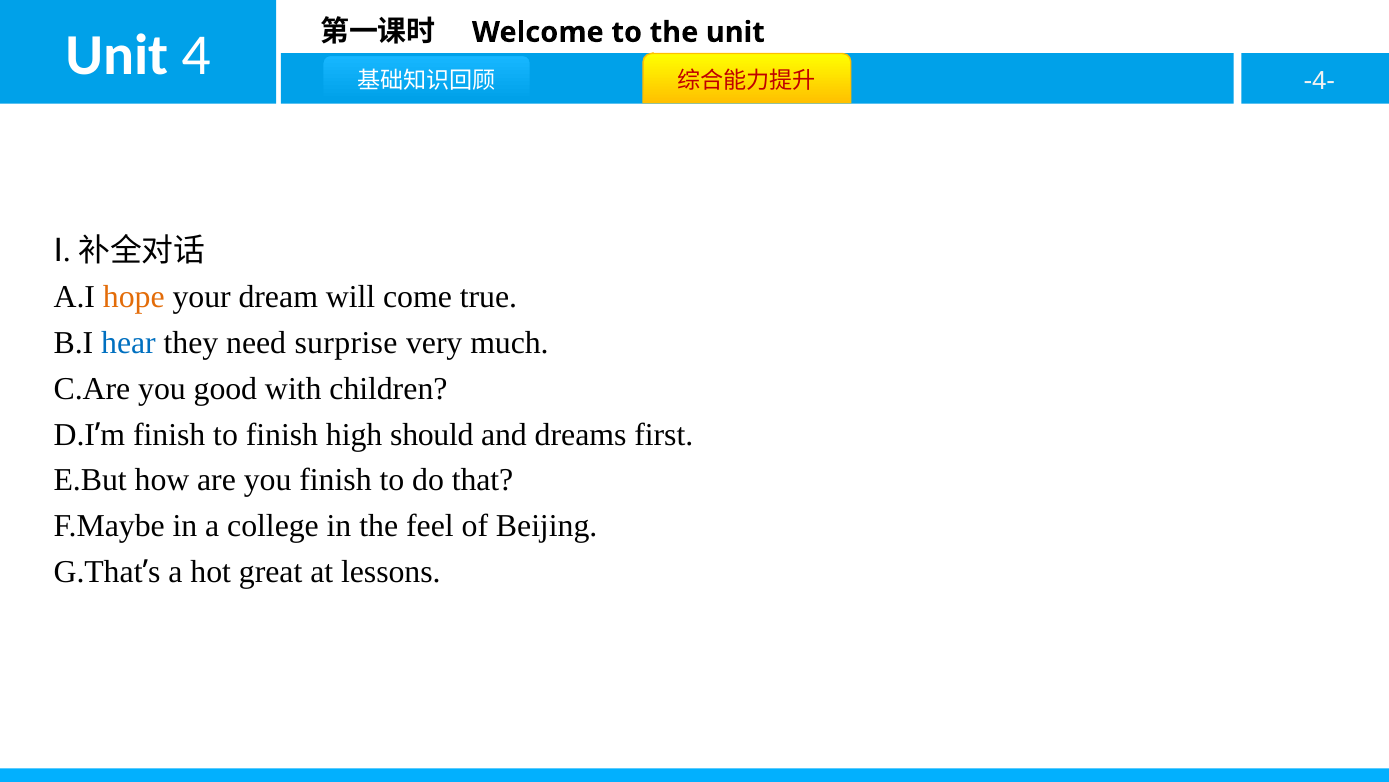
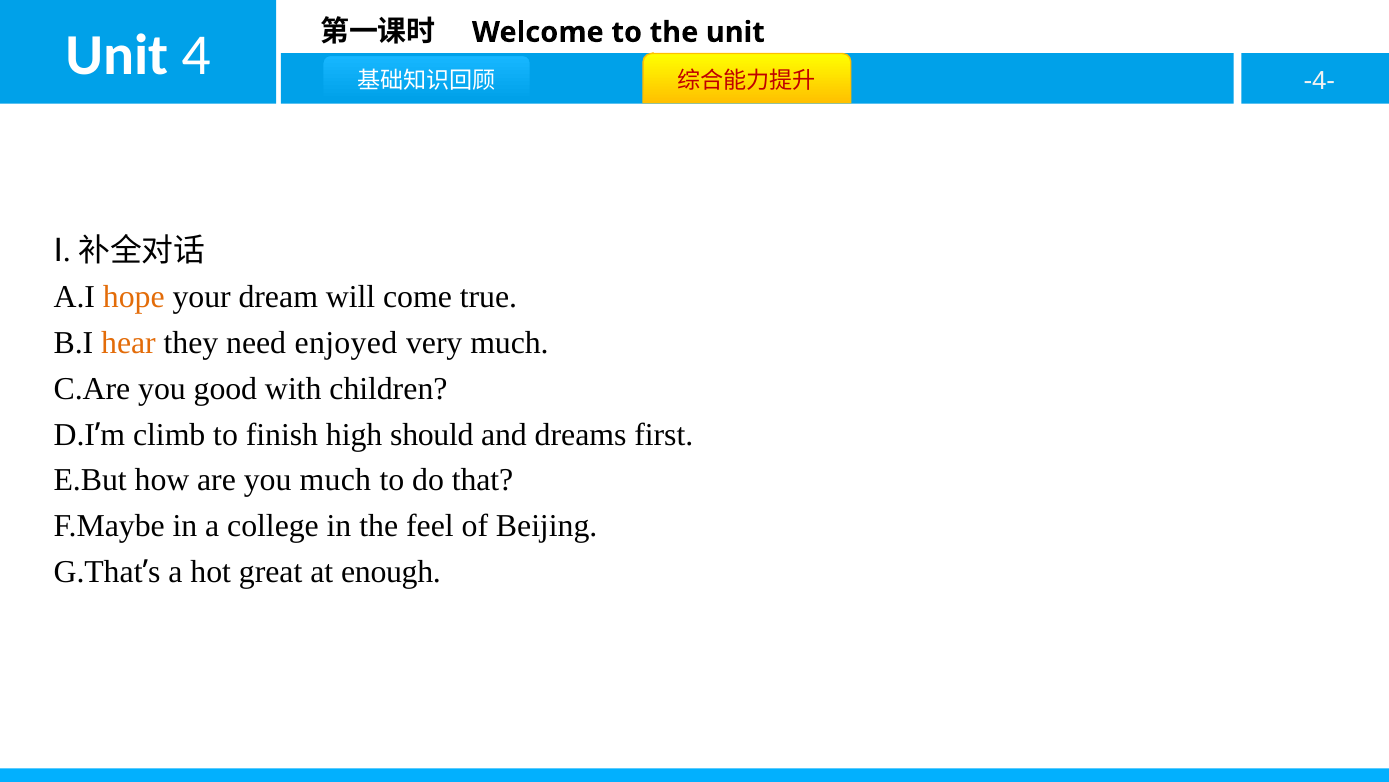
hear colour: blue -> orange (128, 343)
surprise: surprise -> enjoyed (346, 343)
finish: finish -> climb (169, 434)
you finish: finish -> much (335, 480)
lessons: lessons -> enough (391, 572)
